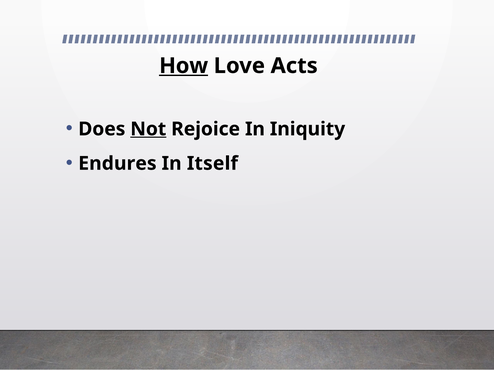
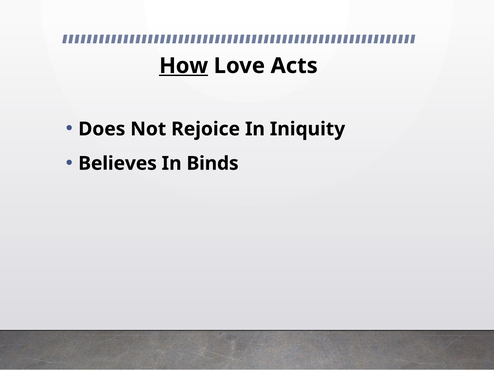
Not underline: present -> none (148, 129)
Endures: Endures -> Believes (118, 164)
Itself: Itself -> Binds (213, 164)
